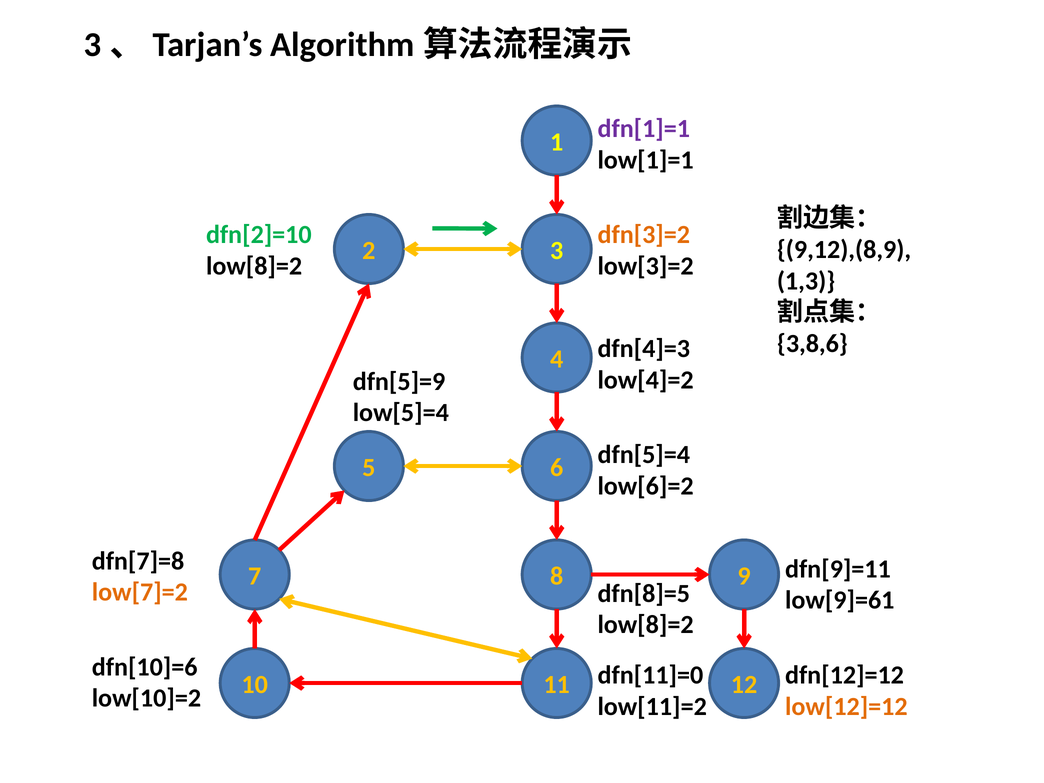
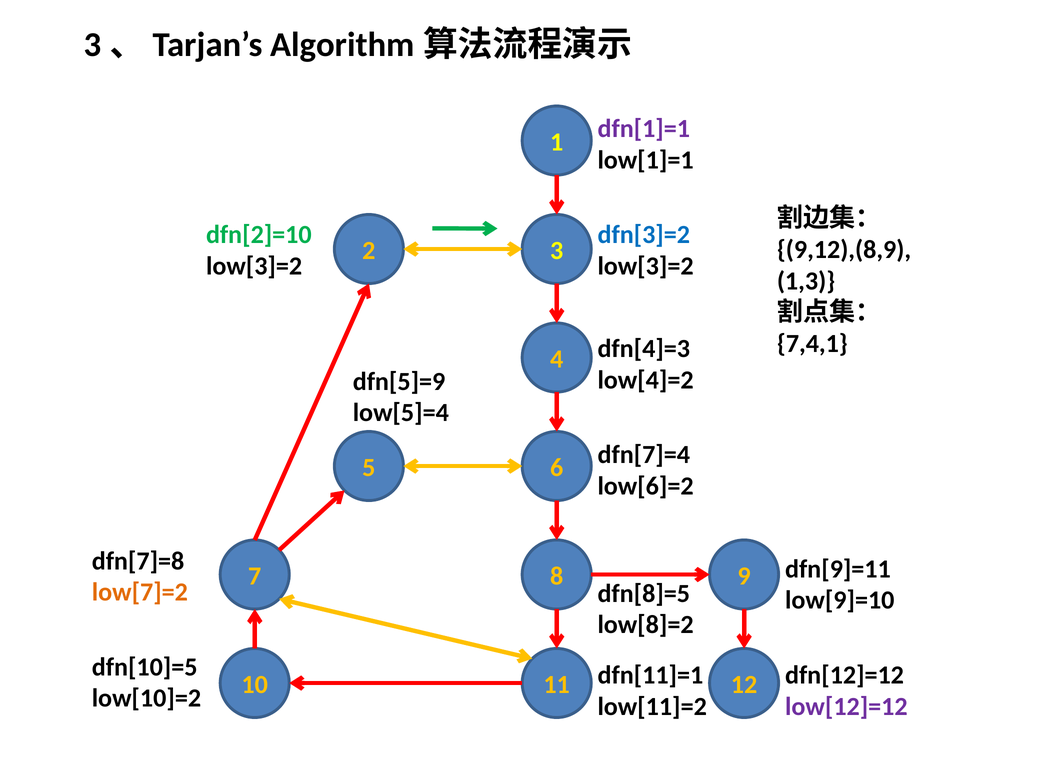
dfn[3]=2 colour: orange -> blue (644, 235)
low[8]=2: low[8]=2 -> low[3]=2 (254, 266)
3,8,6: 3,8,6 -> 7,4,1 (812, 344)
dfn[5]=4: dfn[5]=4 -> dfn[7]=4 (644, 455)
low[9]=61: low[9]=61 -> low[9]=10 (840, 600)
dfn[10]=6: dfn[10]=6 -> dfn[10]=5 (145, 667)
dfn[11]=0: dfn[11]=0 -> dfn[11]=1 (650, 675)
low[12]=12 colour: orange -> purple (846, 706)
